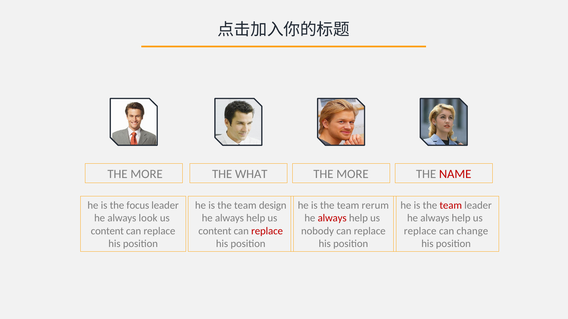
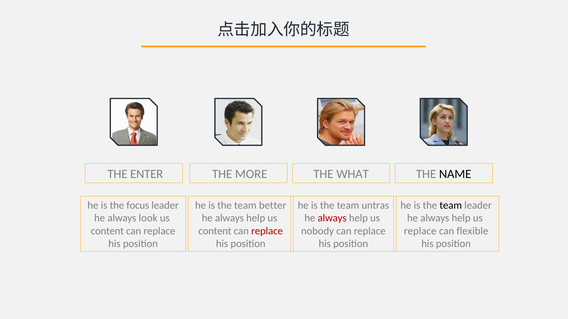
MORE: MORE -> ENTER (147, 174)
WHAT: WHAT -> MORE (251, 174)
MORE: MORE -> WHAT (353, 174)
NAME colour: red -> black (455, 174)
design: design -> better (273, 206)
rerum: rerum -> untras (375, 206)
team colour: red -> black (451, 206)
change: change -> flexible (472, 231)
